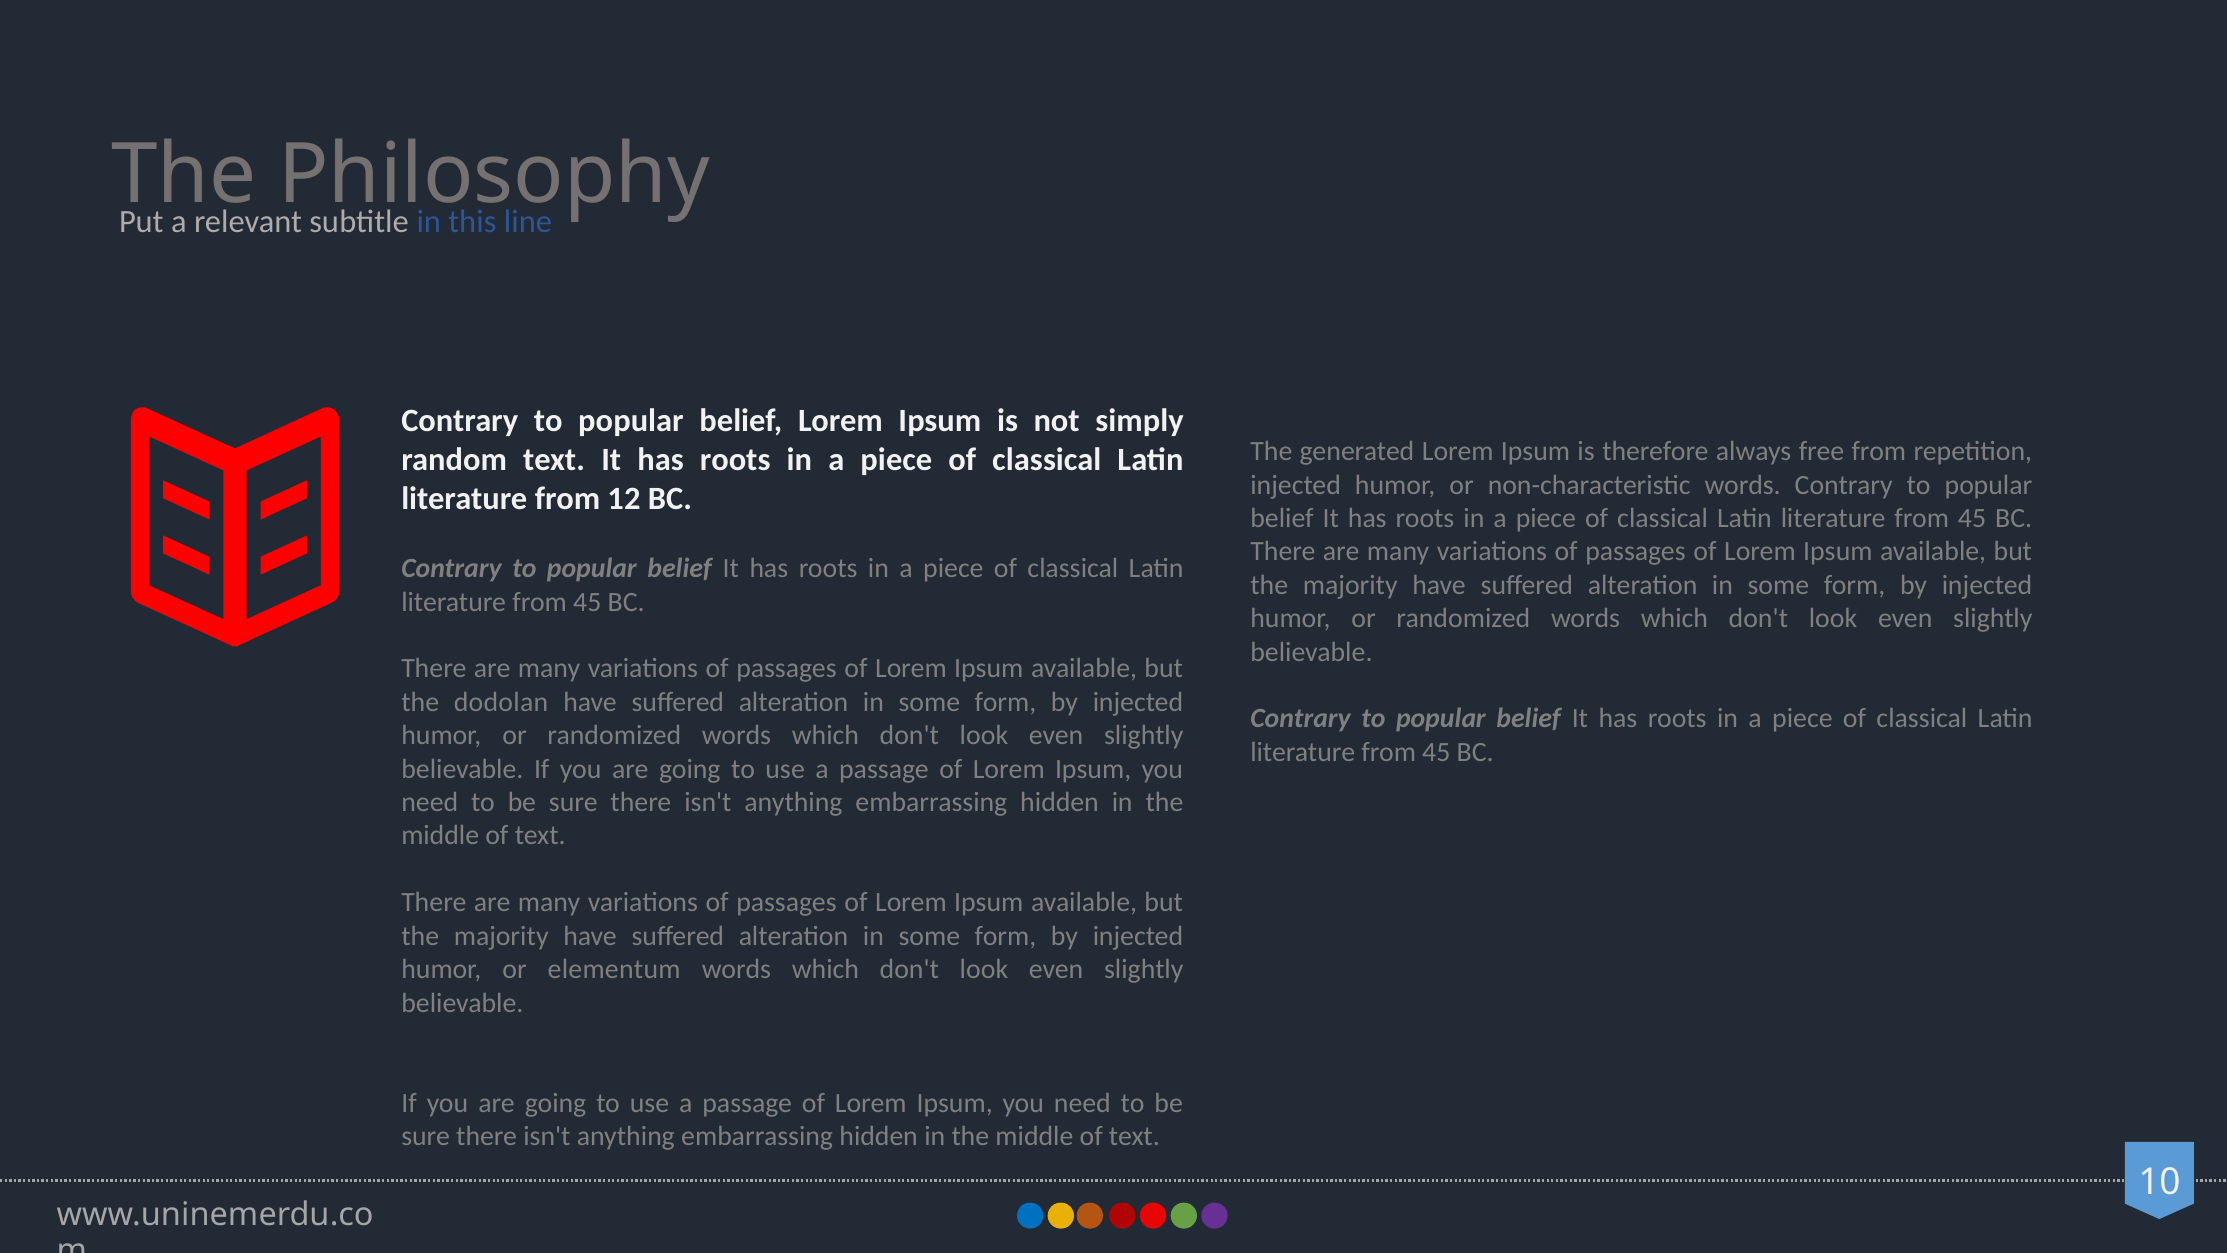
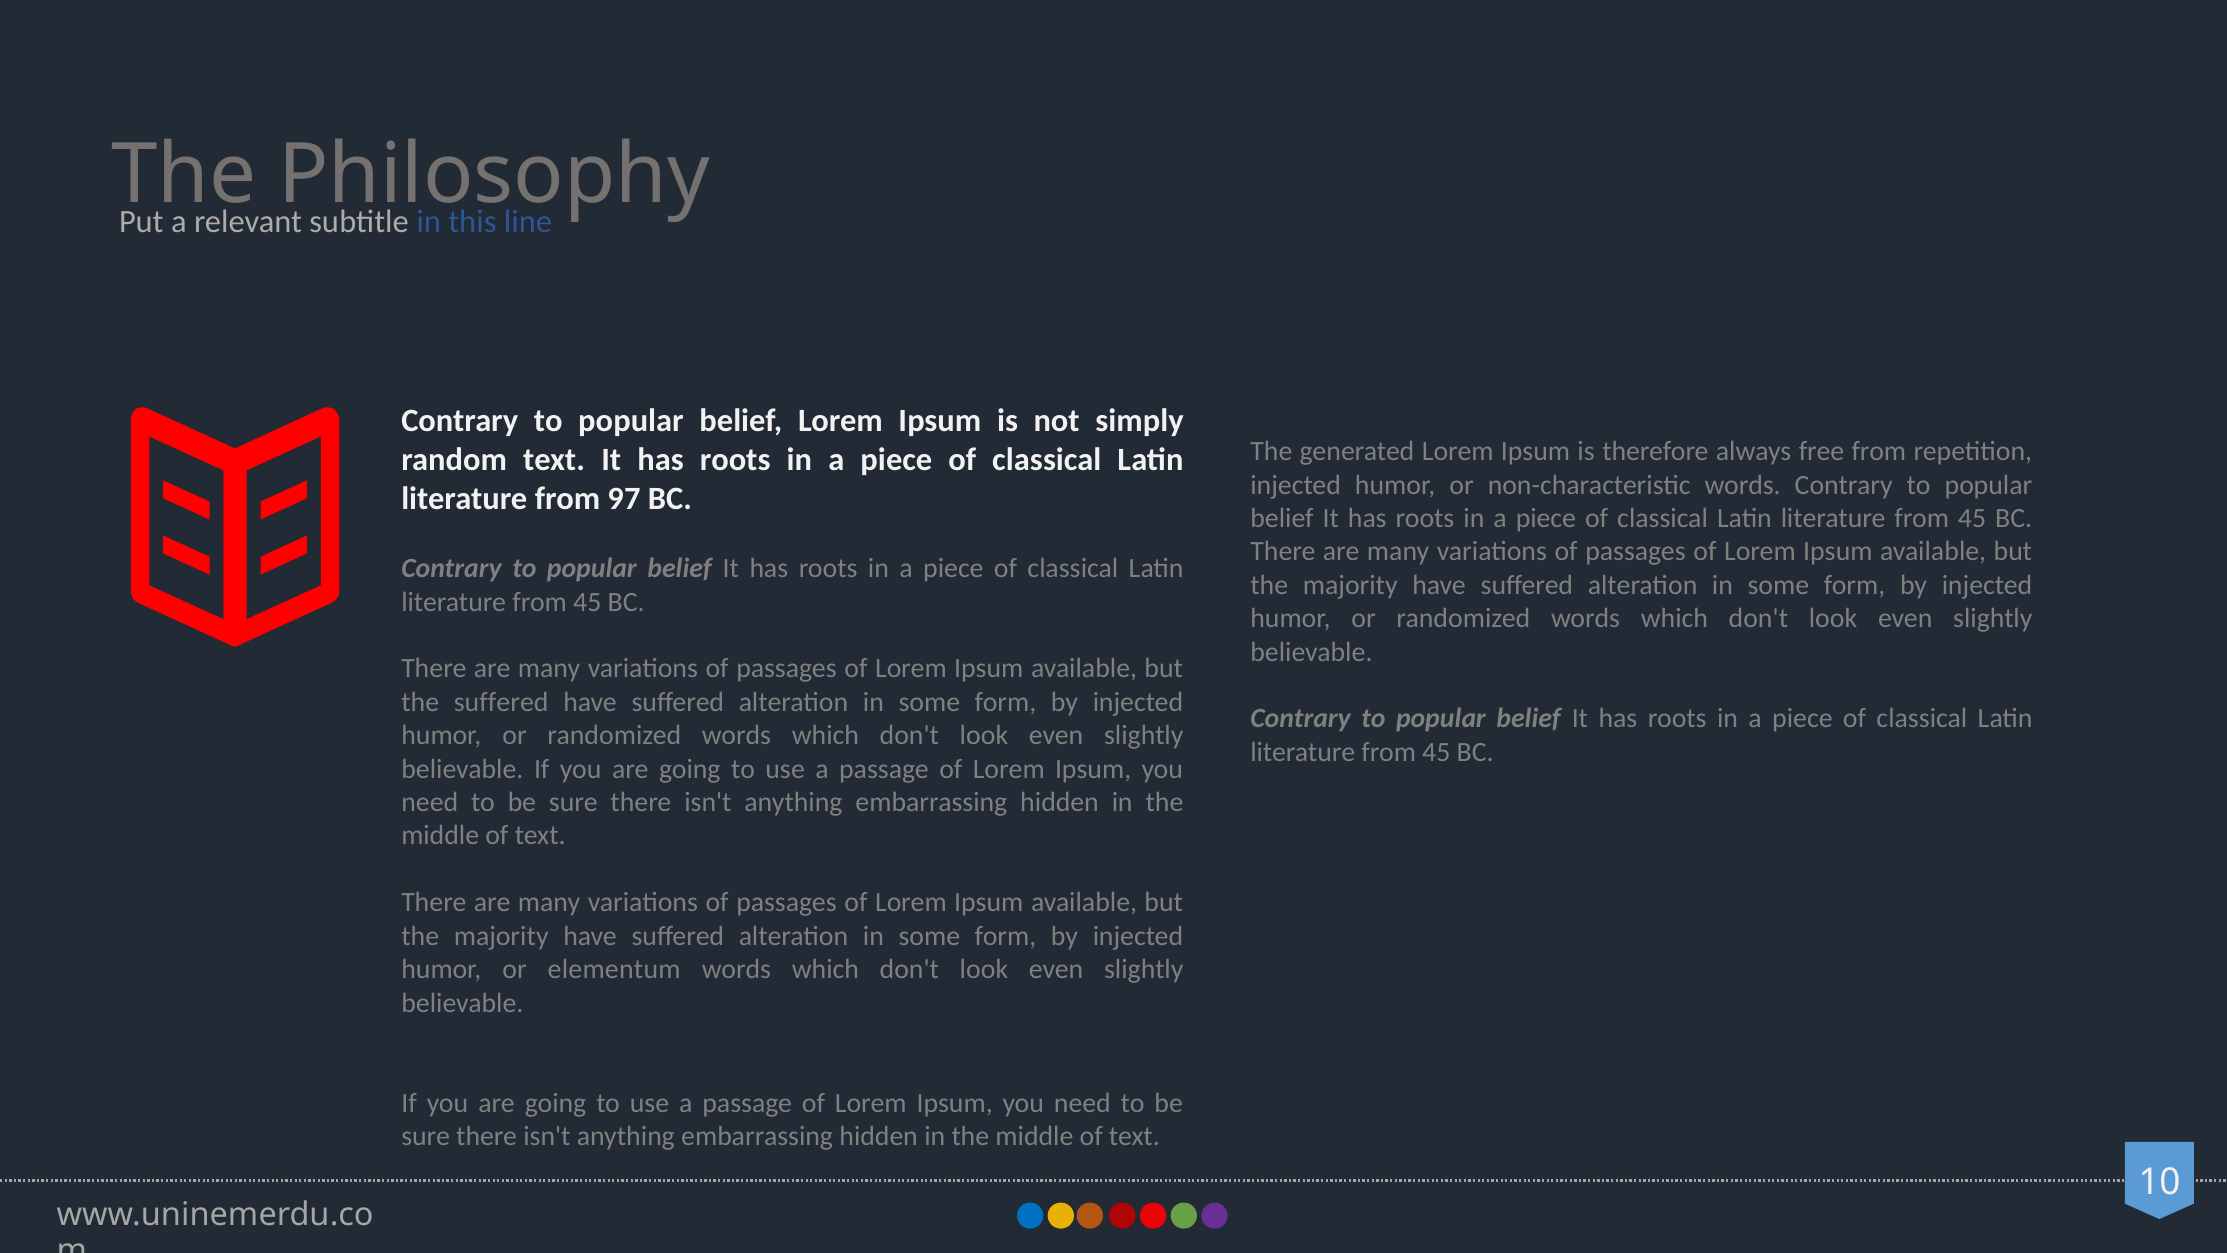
12: 12 -> 97 (624, 499)
the dodolan: dodolan -> suffered (501, 702)
